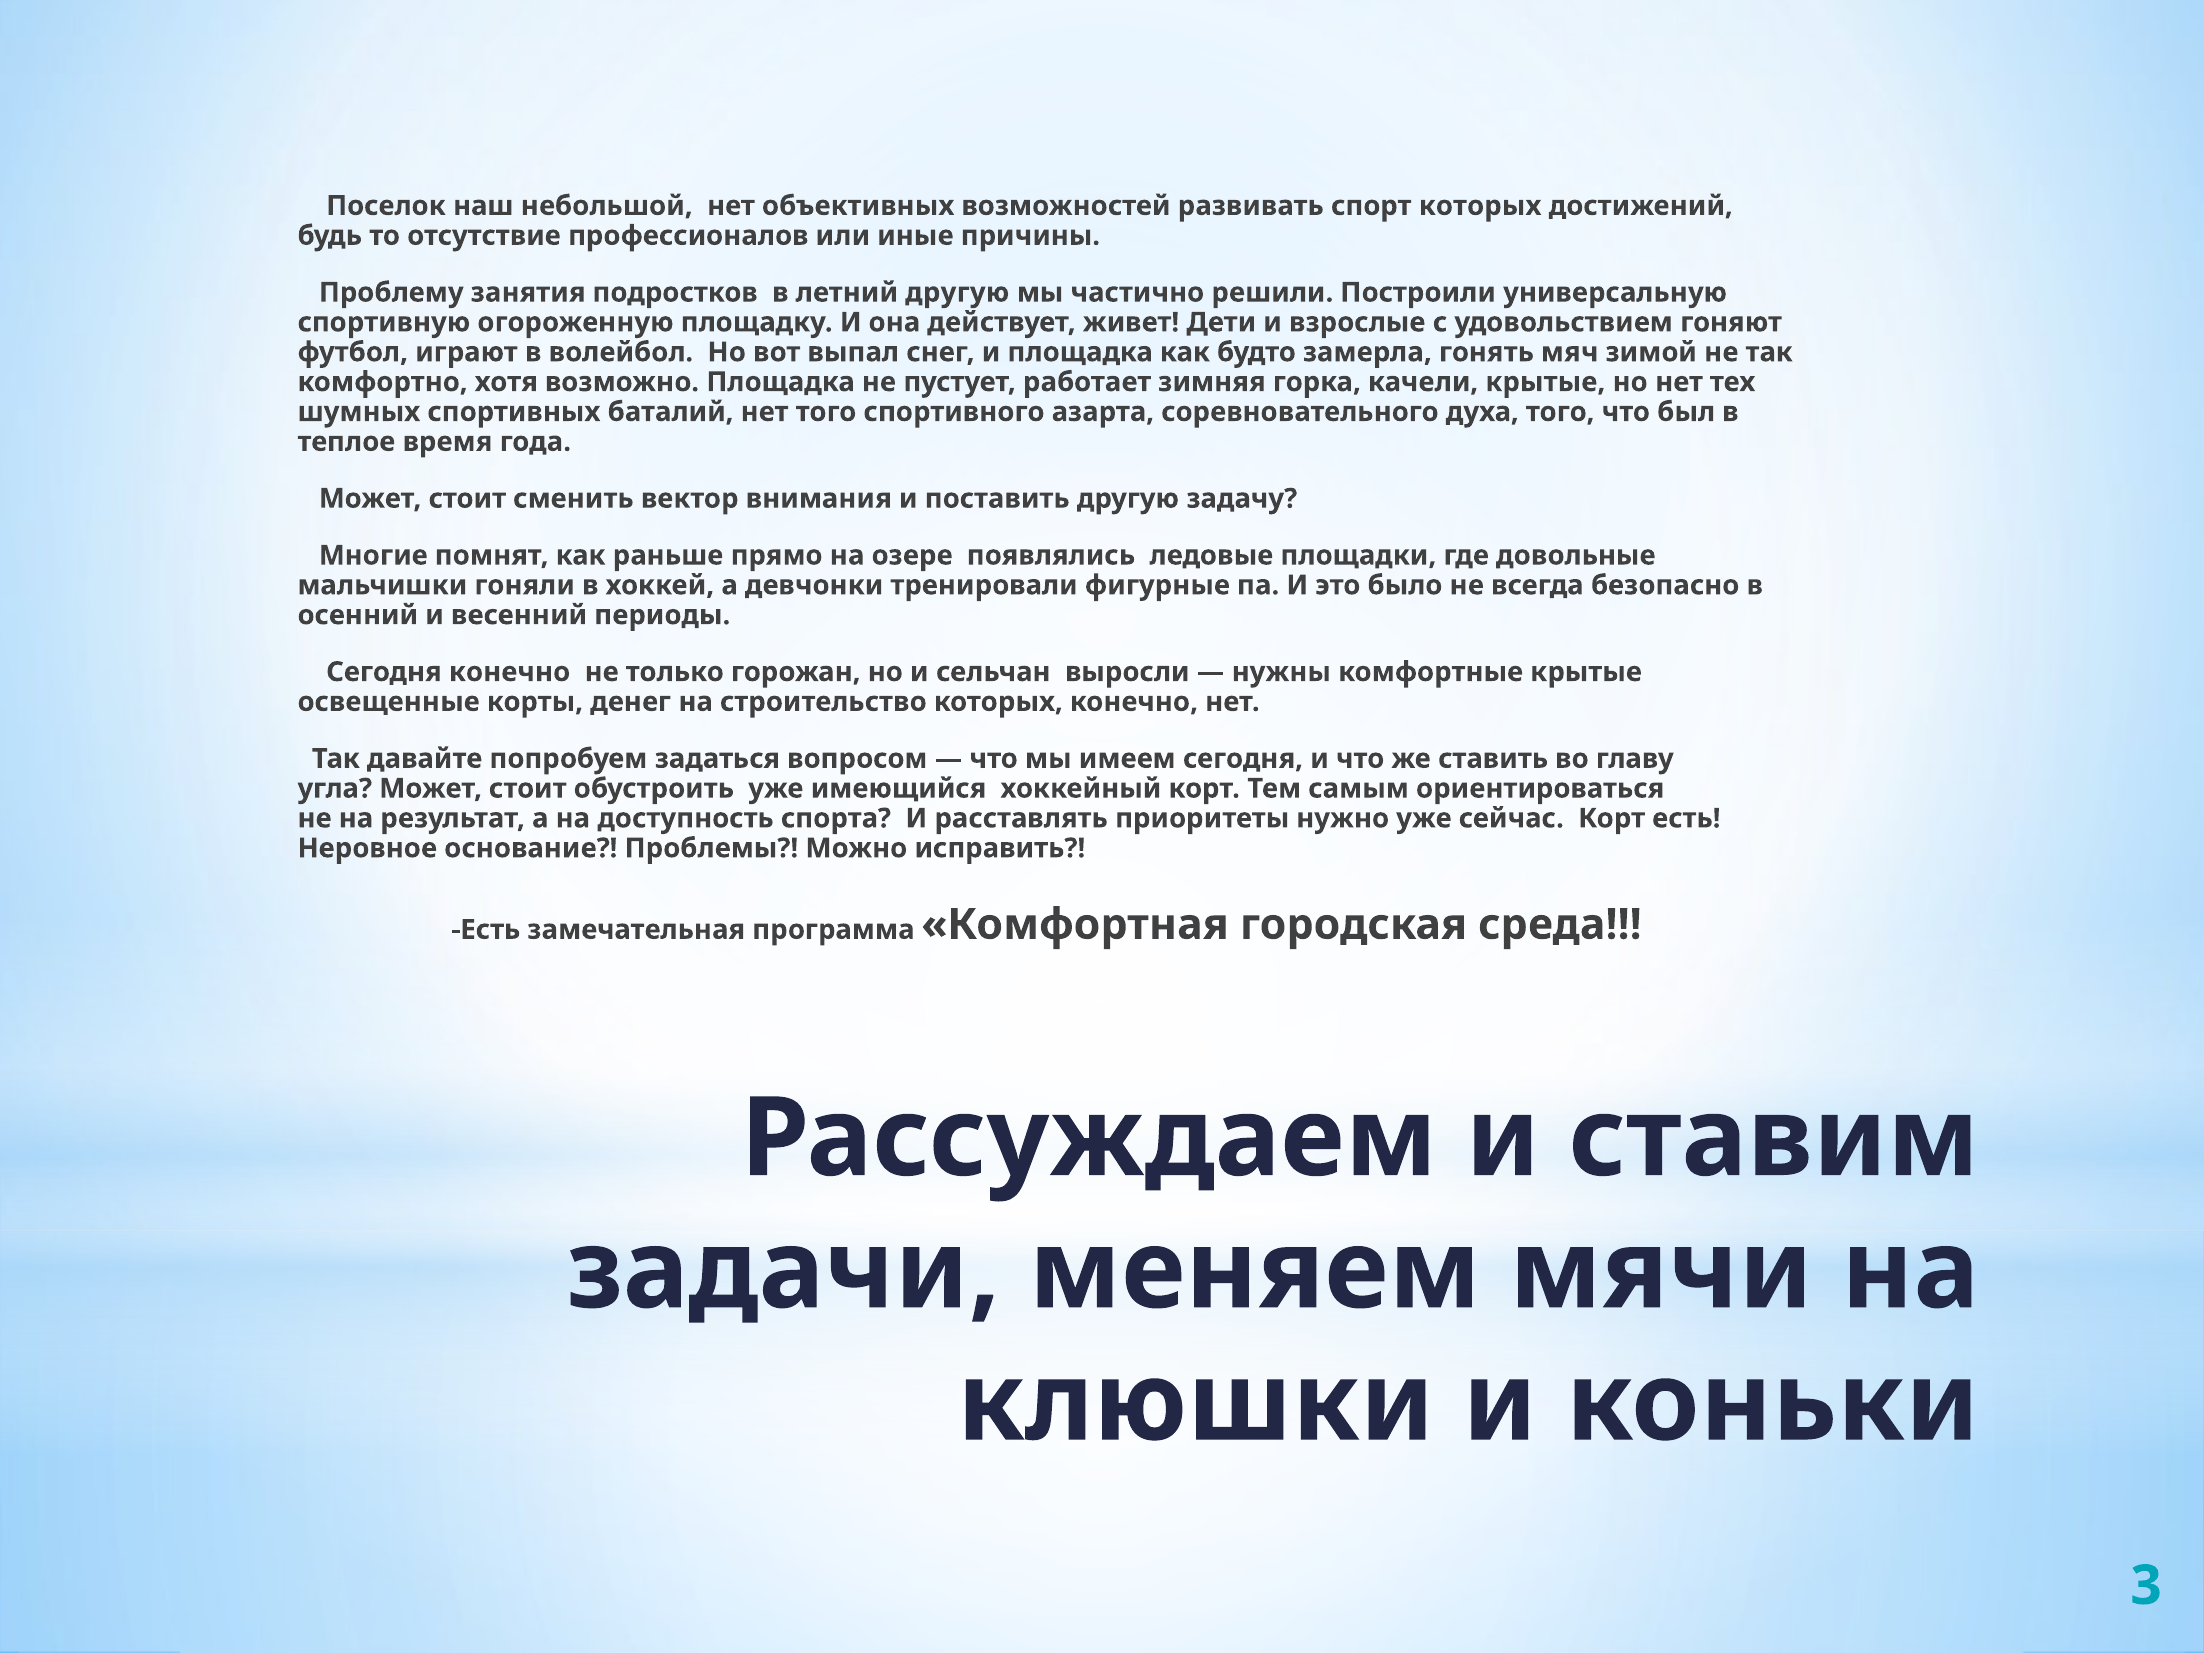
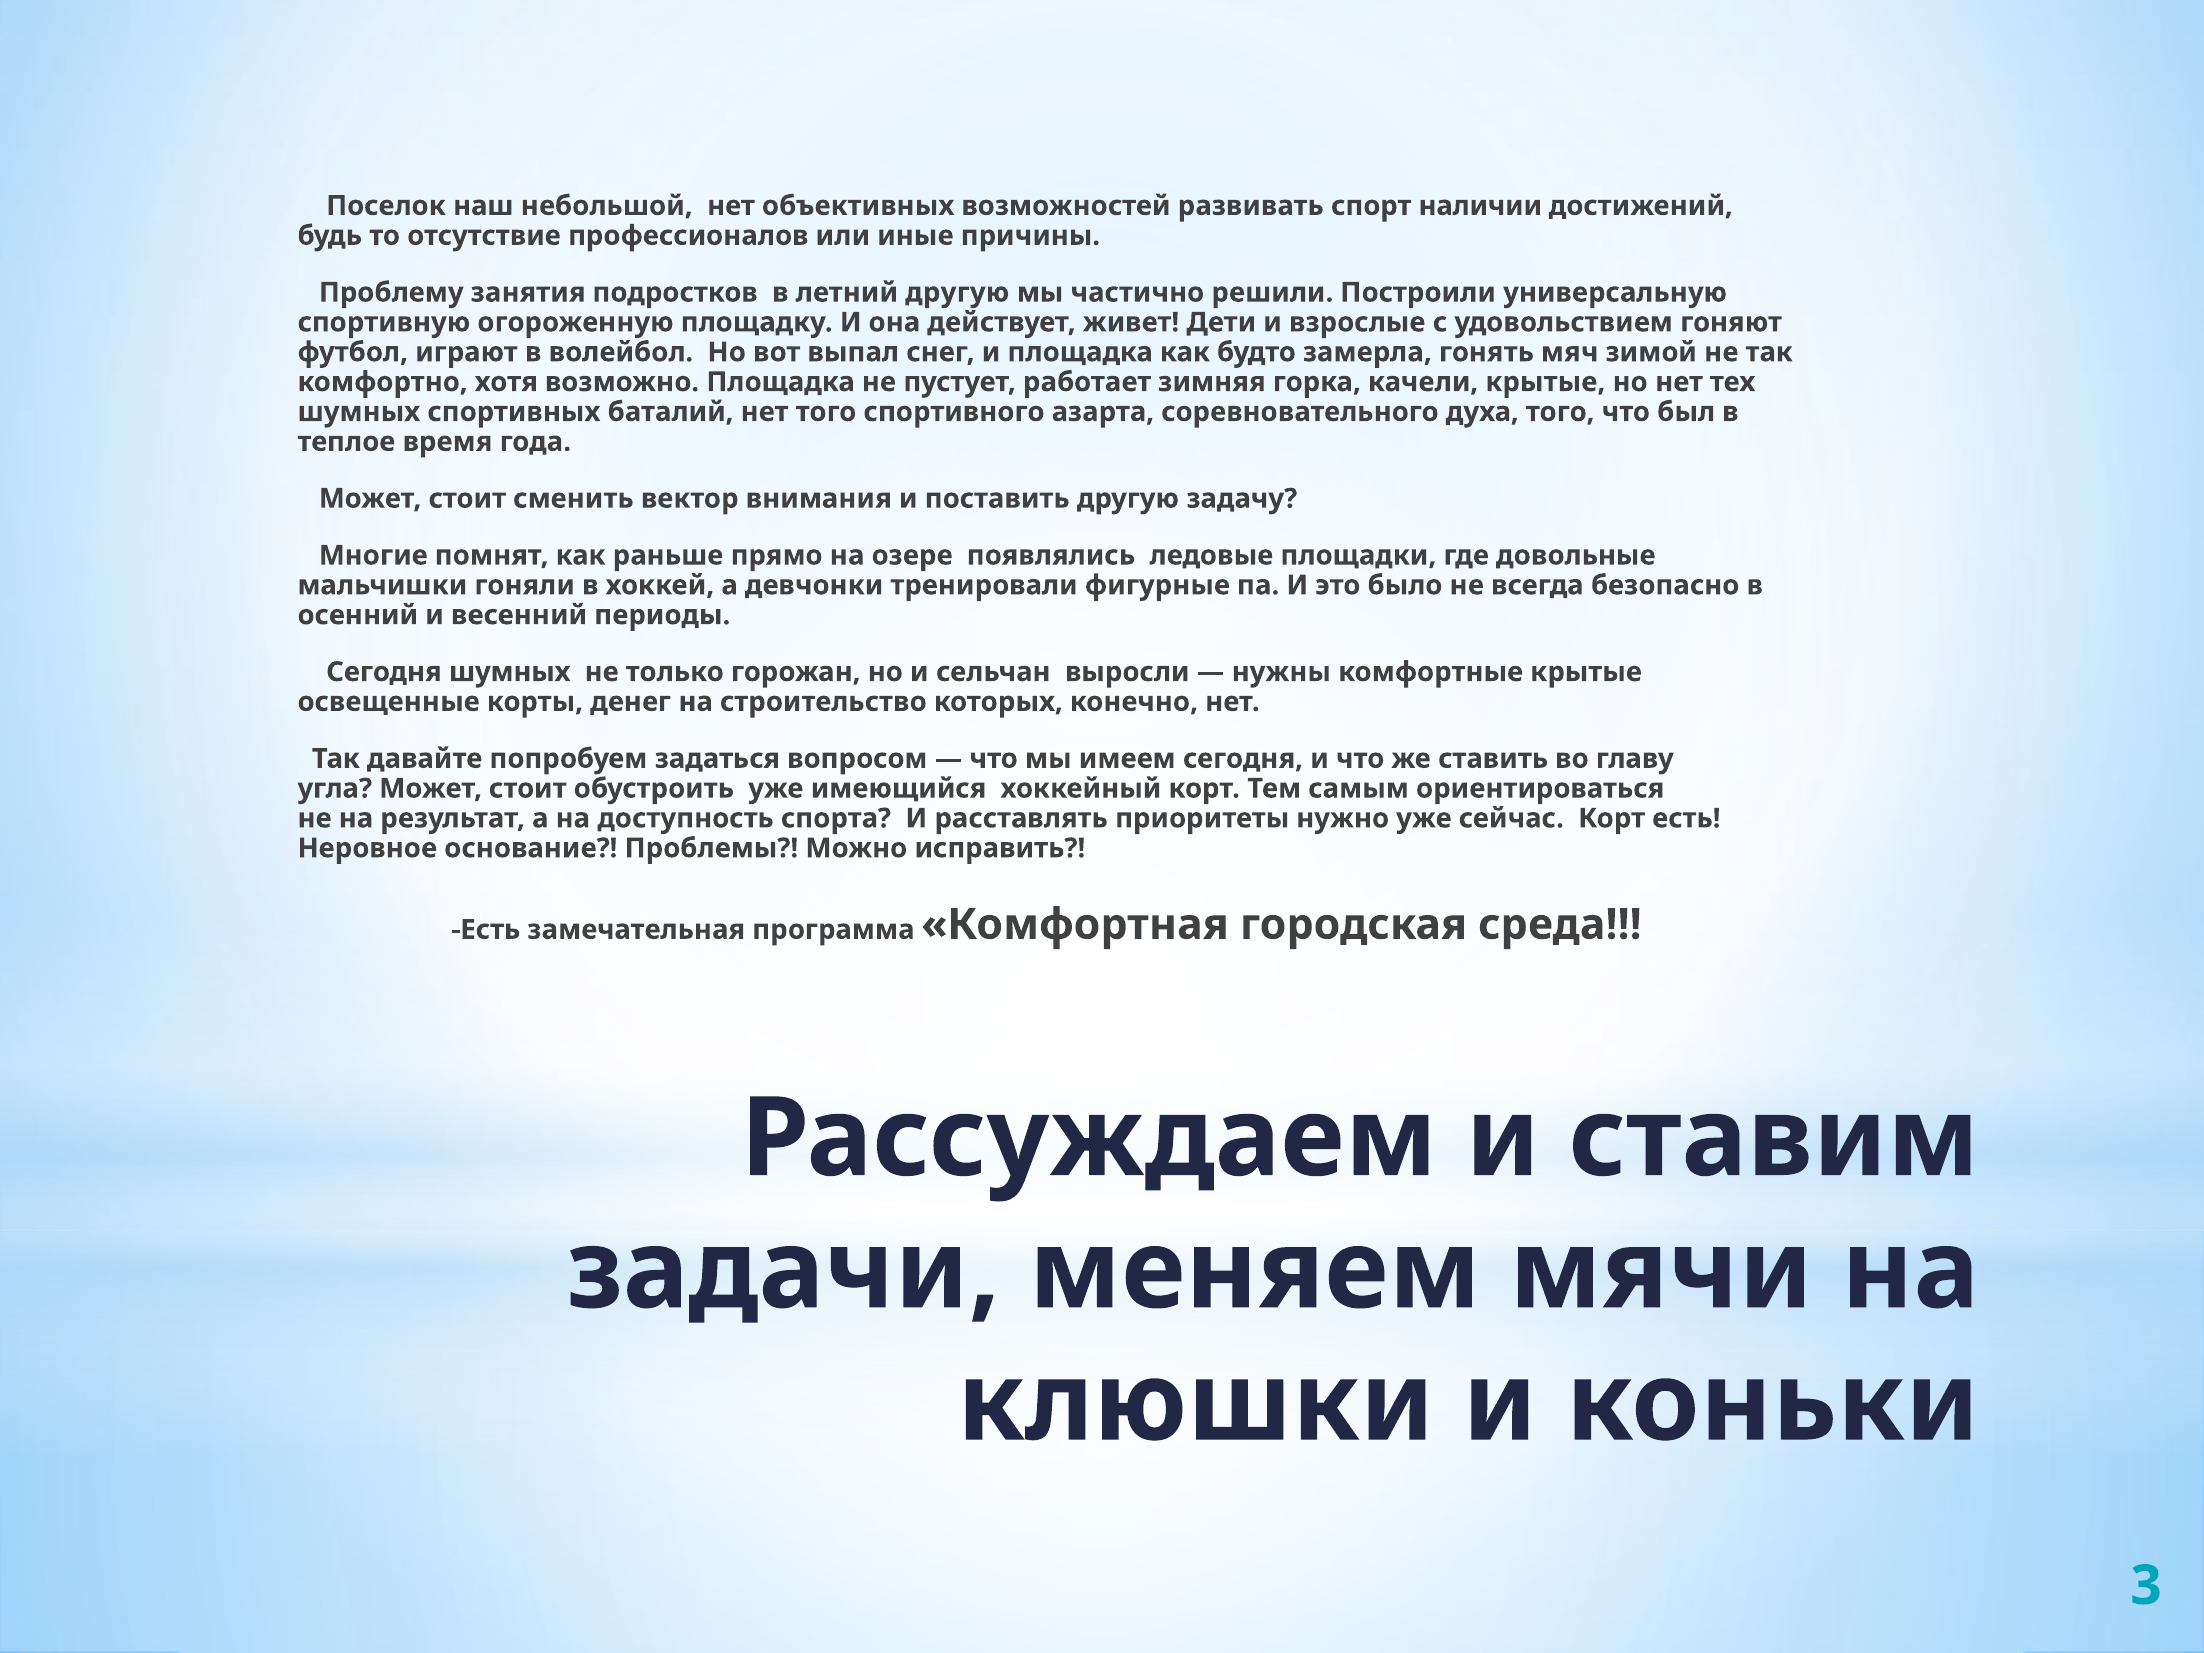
спорт которых: которых -> наличии (1480, 206)
Сегодня конечно: конечно -> шумных (510, 672)
